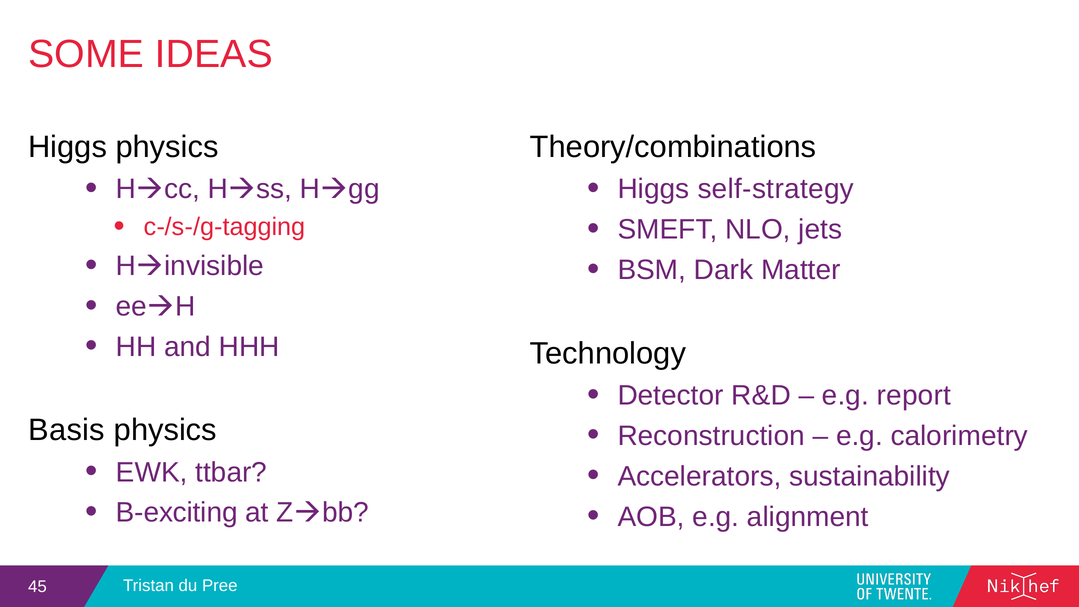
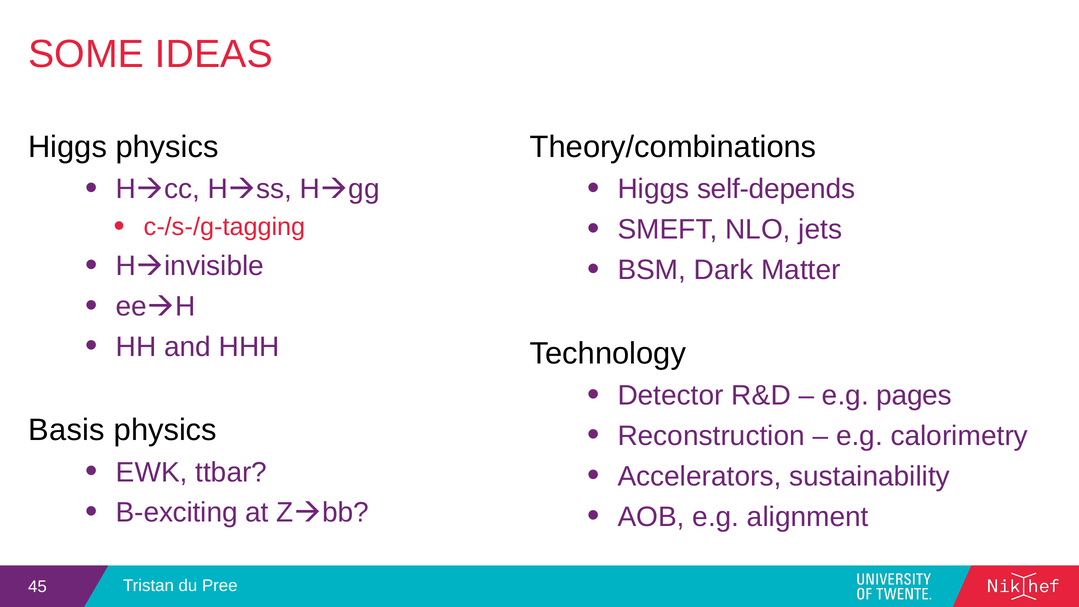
self-strategy: self-strategy -> self-depends (776, 189)
report: report -> pages (914, 395)
